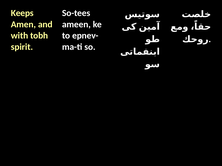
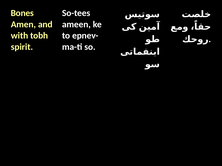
Keeps: Keeps -> Bones (22, 13)
